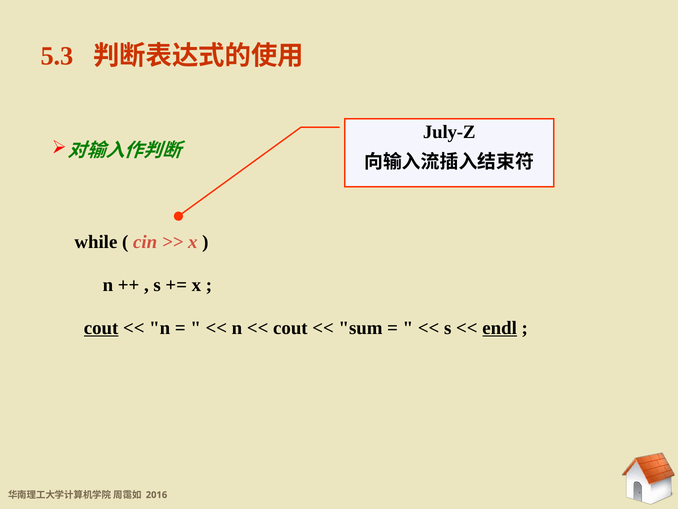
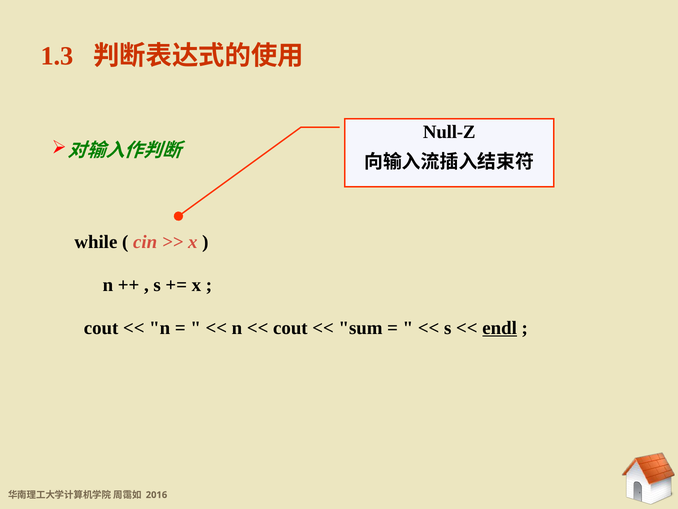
5.3: 5.3 -> 1.3 (57, 56)
July-Z: July-Z -> Null-Z (449, 132)
cout underline: present -> none (101, 328)
